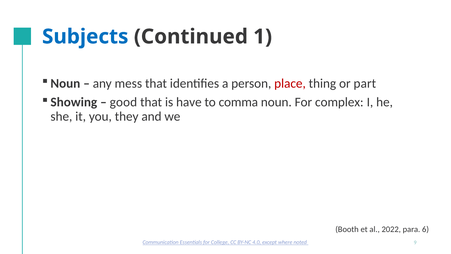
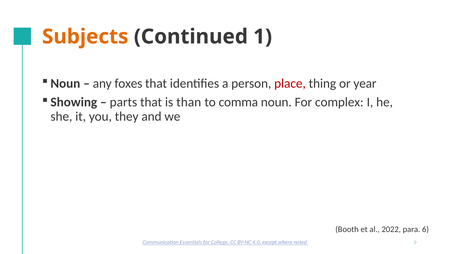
Subjects colour: blue -> orange (85, 37)
mess: mess -> foxes (128, 83)
part: part -> year (365, 83)
good: good -> parts (123, 102)
have: have -> than (189, 102)
